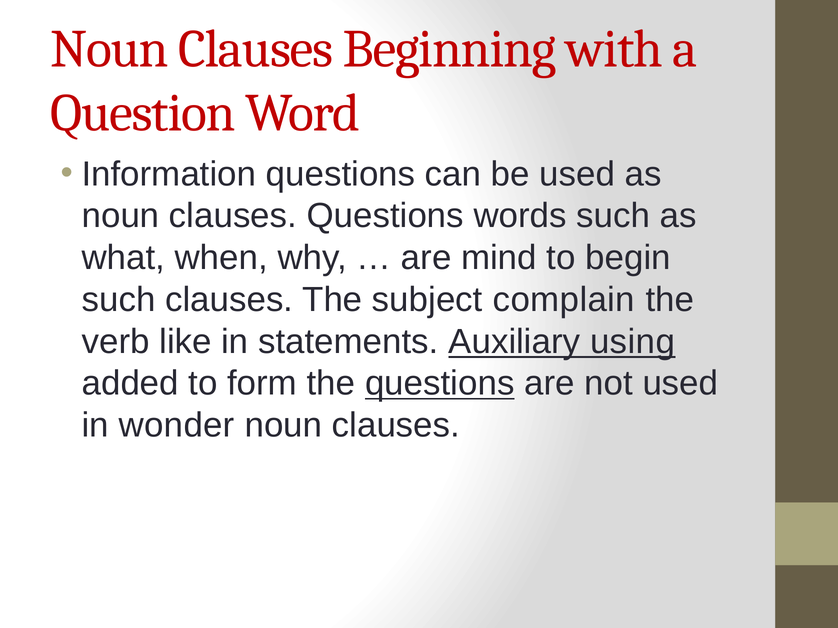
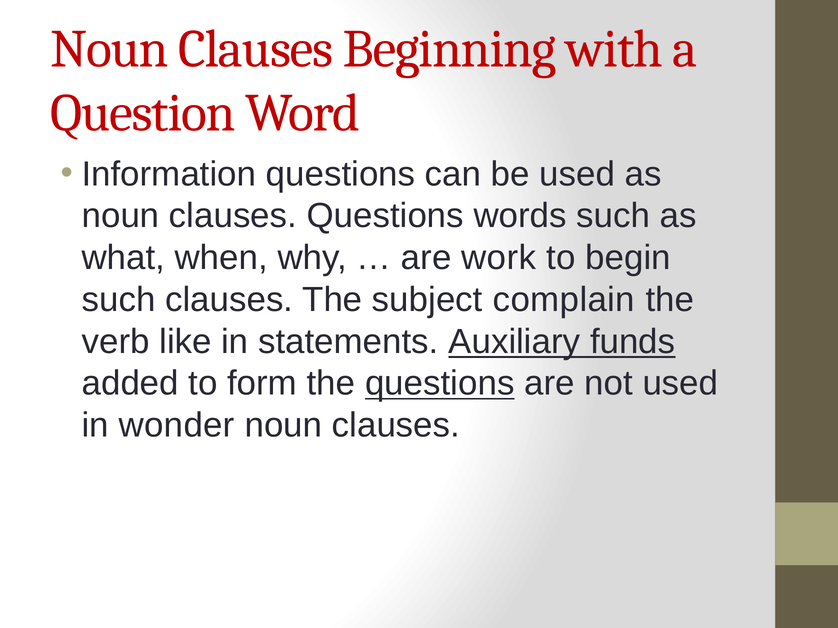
mind: mind -> work (499, 258)
using: using -> funds (633, 342)
